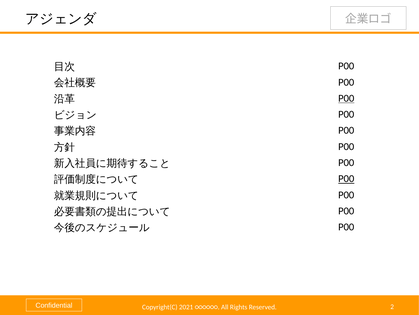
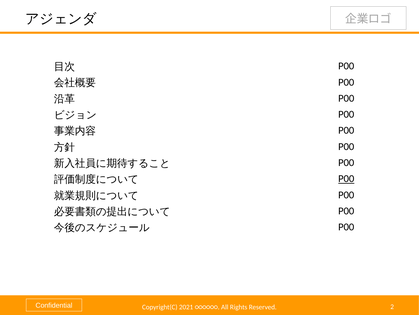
P00 underline: present -> none (346, 98)
